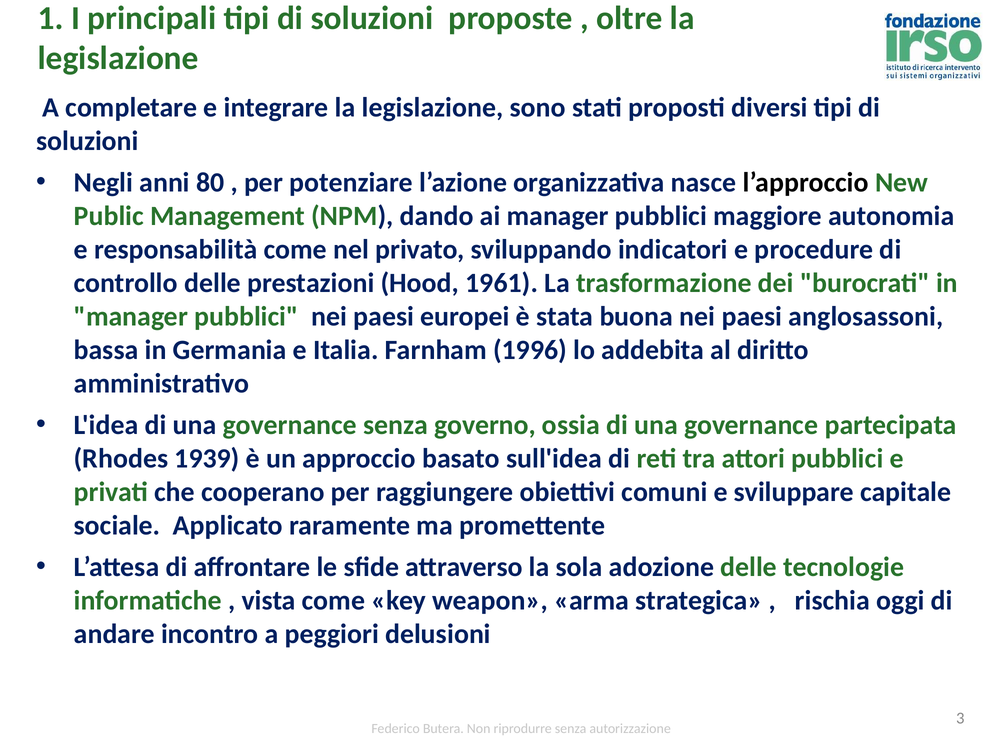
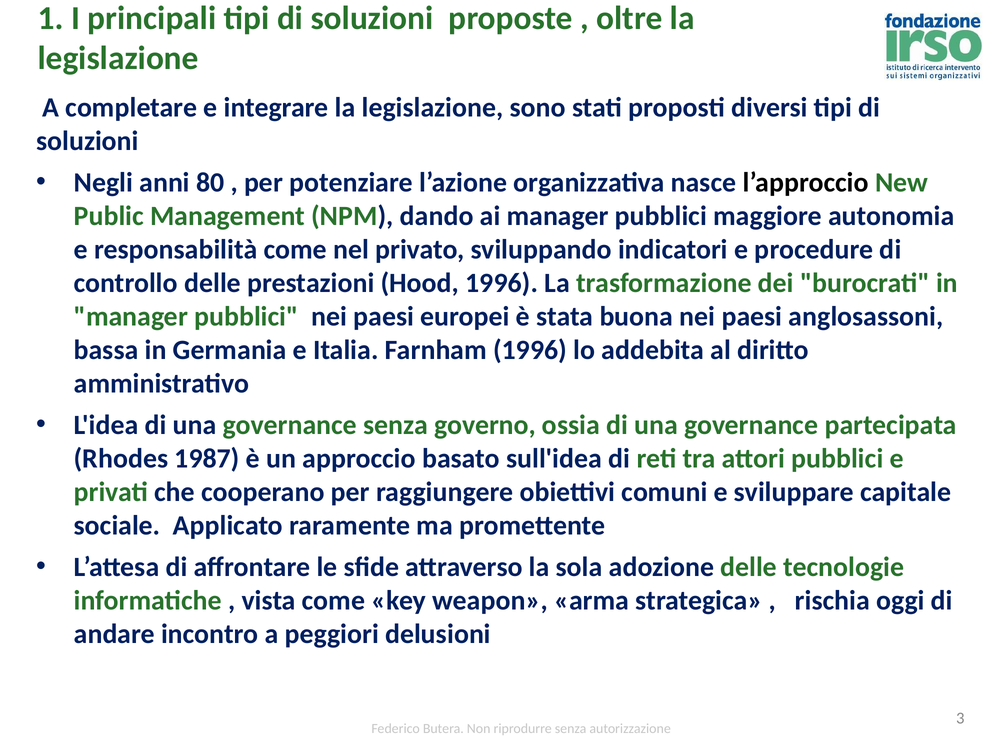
Hood 1961: 1961 -> 1996 (502, 283)
1939: 1939 -> 1987 (207, 458)
